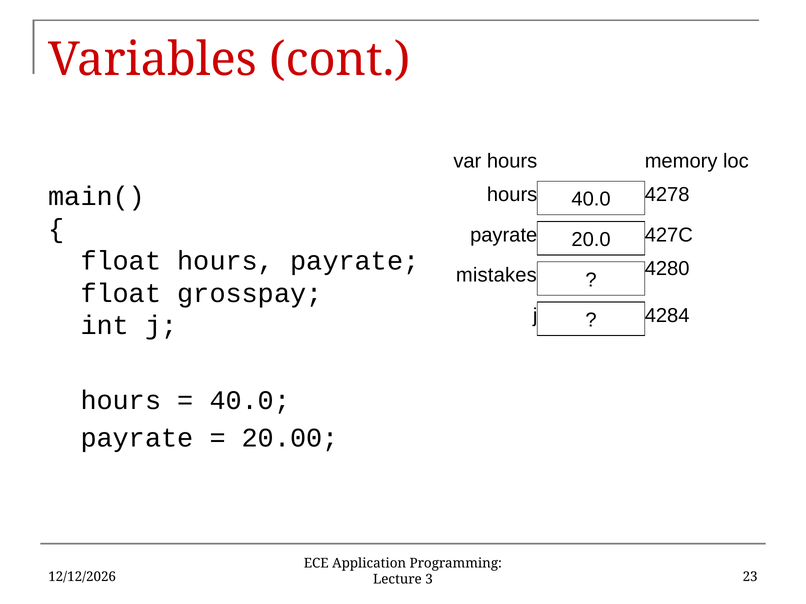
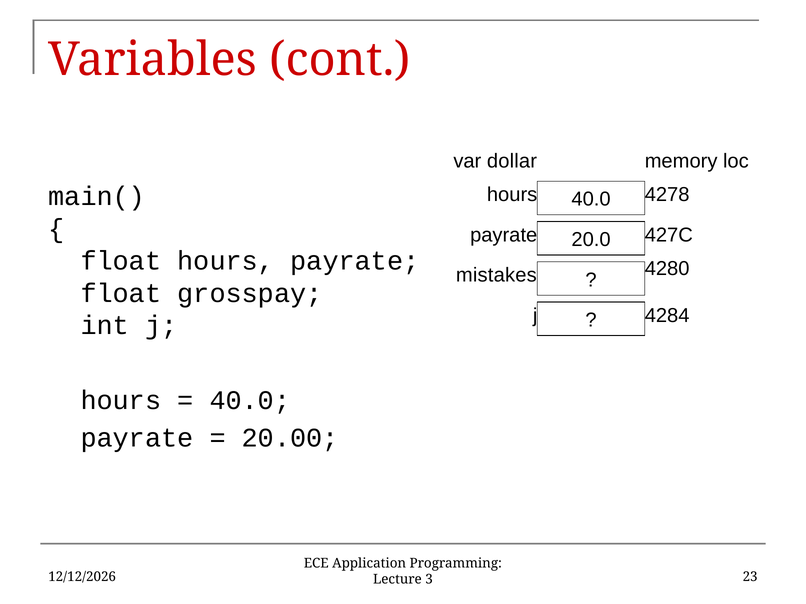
var hours: hours -> dollar (512, 161)
